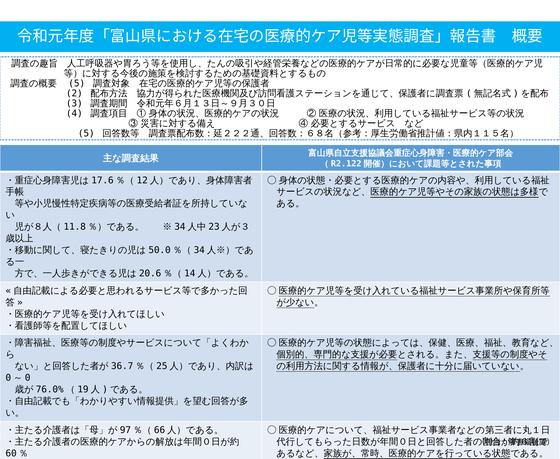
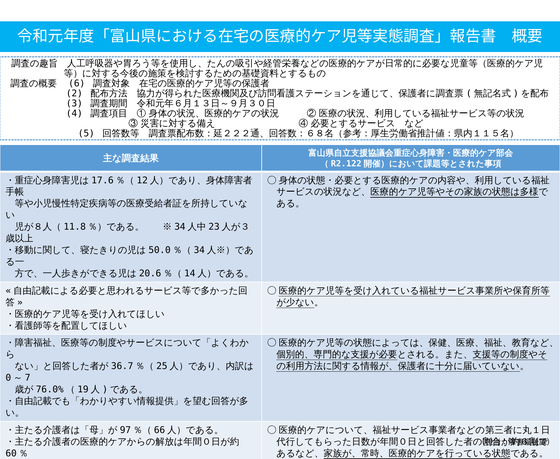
5: 5 -> 6 (77, 84)
0: 0 -> 7 (28, 378)
